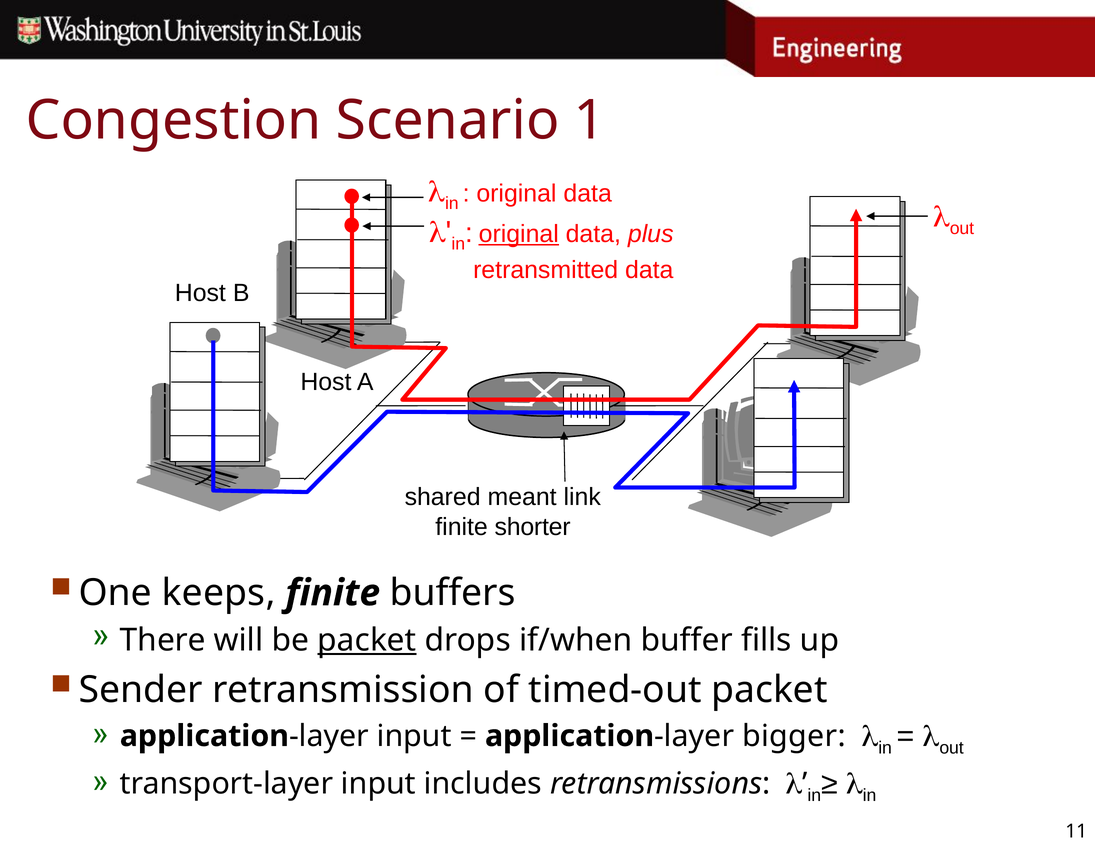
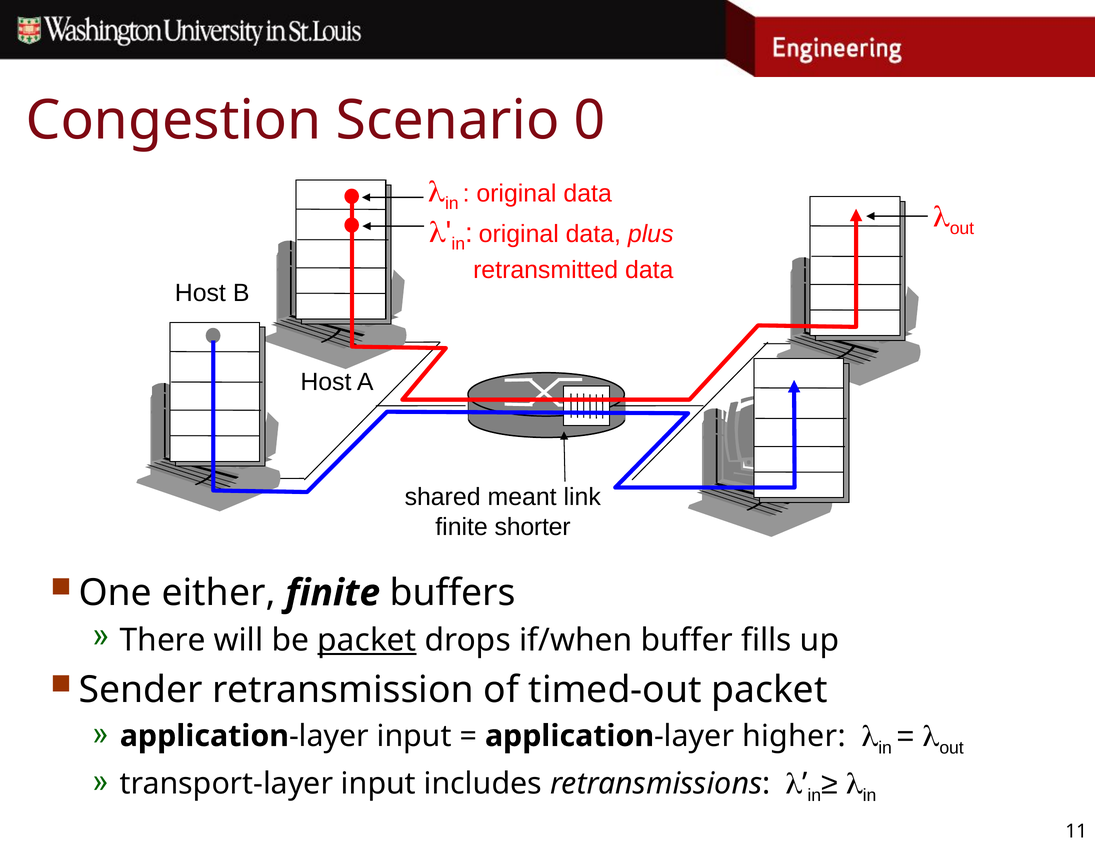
1: 1 -> 0 (590, 121)
original underline: present -> none (519, 234)
keeps: keeps -> either (219, 593)
bigger: bigger -> higher (794, 736)
